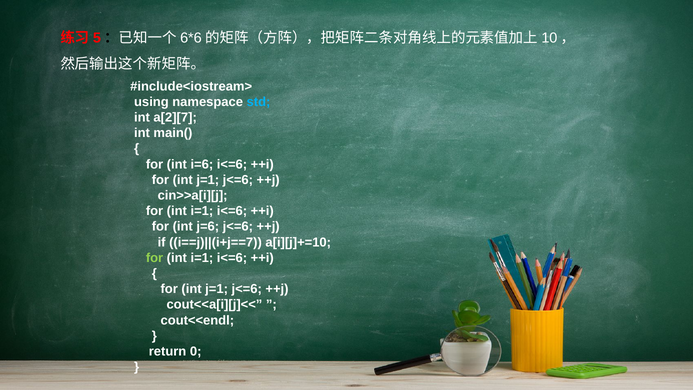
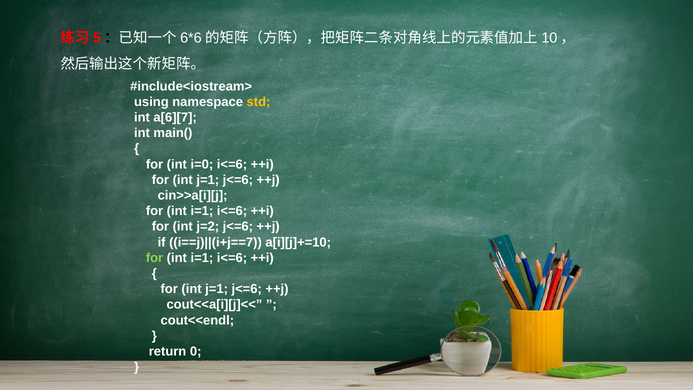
std colour: light blue -> yellow (258, 102)
a[2][7: a[2][7 -> a[6][7 (175, 117)
i=6: i=6 -> i=0 (202, 164)
j=6: j=6 -> j=2 (208, 227)
